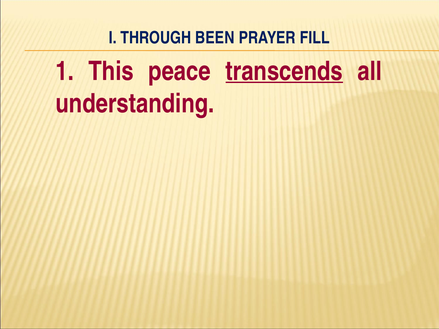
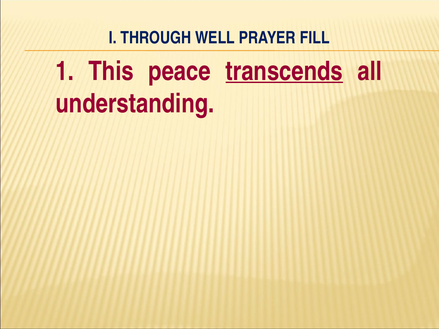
BEEN: BEEN -> WELL (215, 38)
